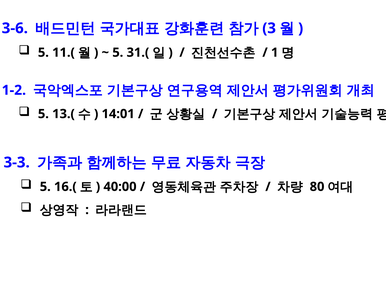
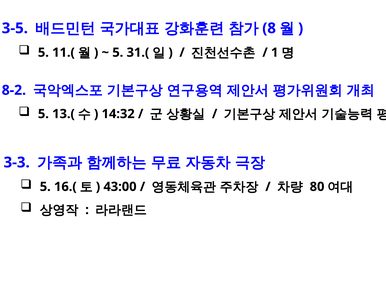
3-6: 3-6 -> 3-5 (15, 28)
3: 3 -> 8 (269, 28)
1-2: 1-2 -> 8-2 (14, 90)
14:01: 14:01 -> 14:32 (118, 114)
40:00: 40:00 -> 43:00 (120, 187)
